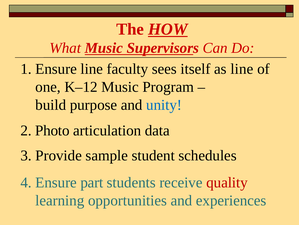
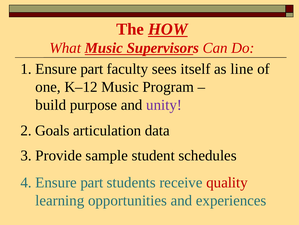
1 Ensure line: line -> part (92, 69)
unity colour: blue -> purple (164, 105)
Photo: Photo -> Goals (52, 130)
